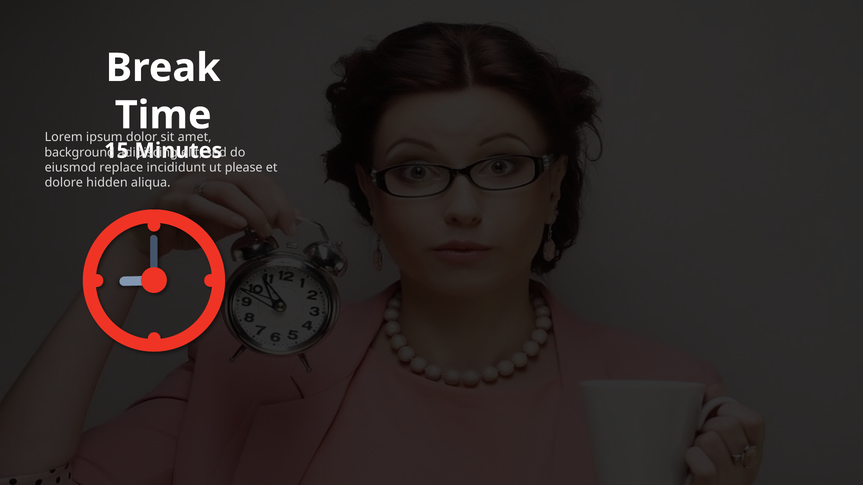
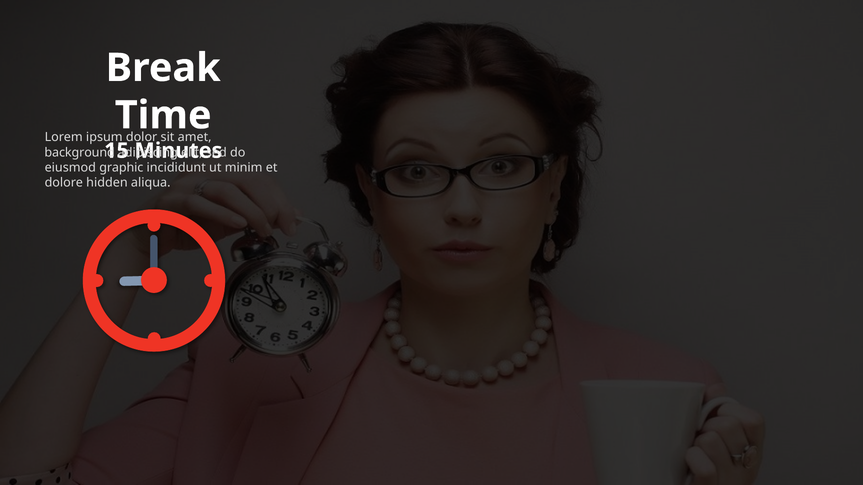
replace: replace -> graphic (121, 168)
please: please -> minim (244, 168)
